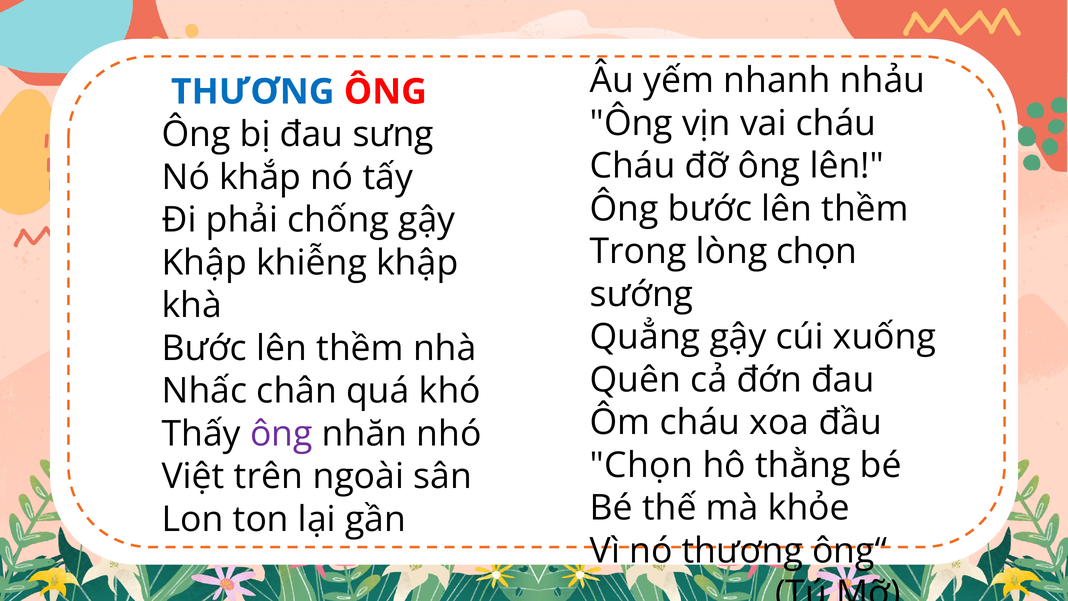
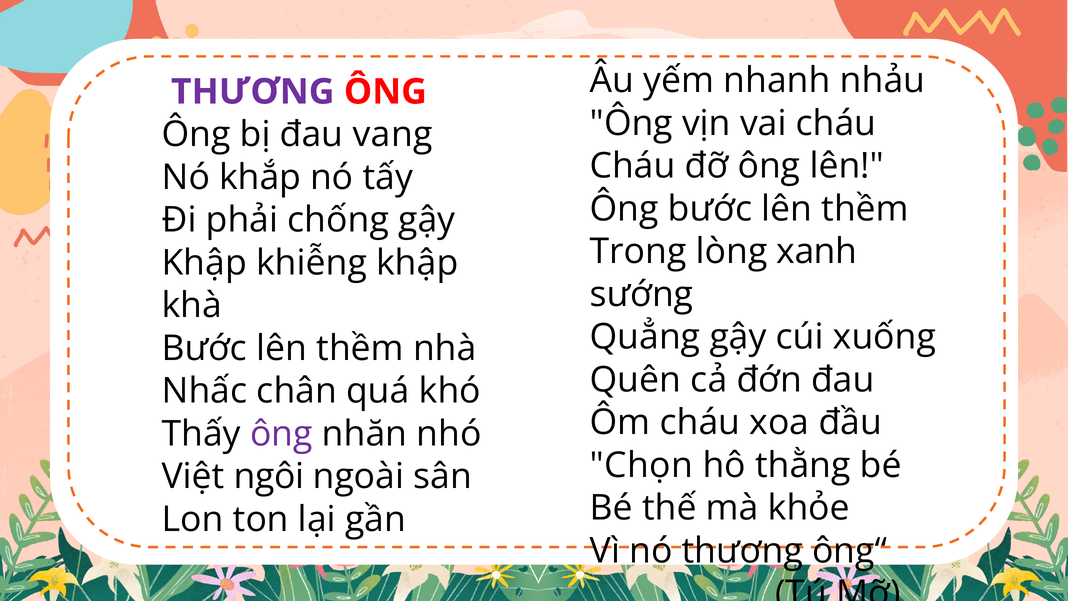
THƯƠNG colour: blue -> purple (253, 92)
sưng: sưng -> vang (393, 135)
lòng chọn: chọn -> xanh (817, 252)
trên: trên -> ngôi (269, 476)
